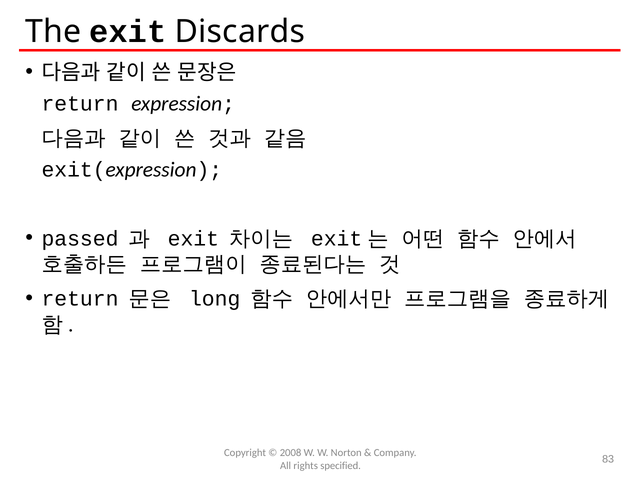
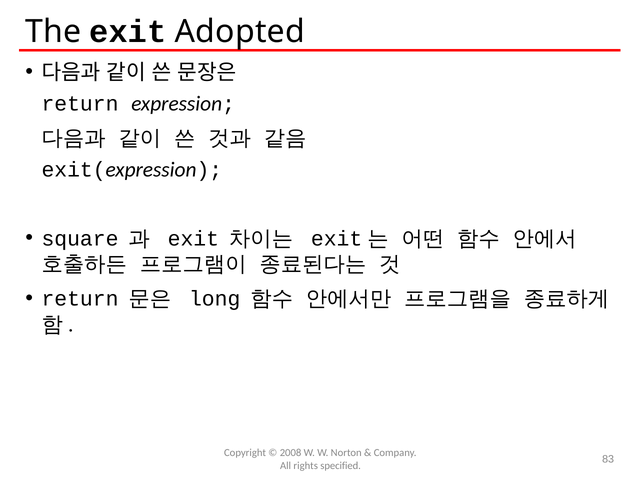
Discards: Discards -> Adopted (240, 32)
passed: passed -> square (80, 238)
